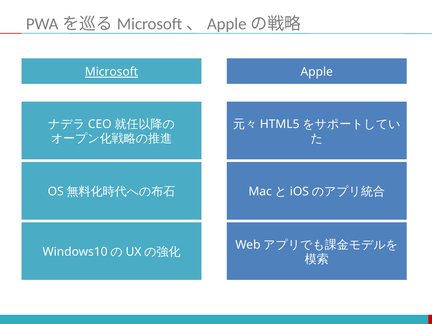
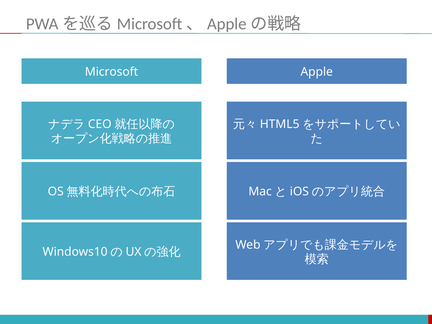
Microsoft underline: present -> none (112, 72)
